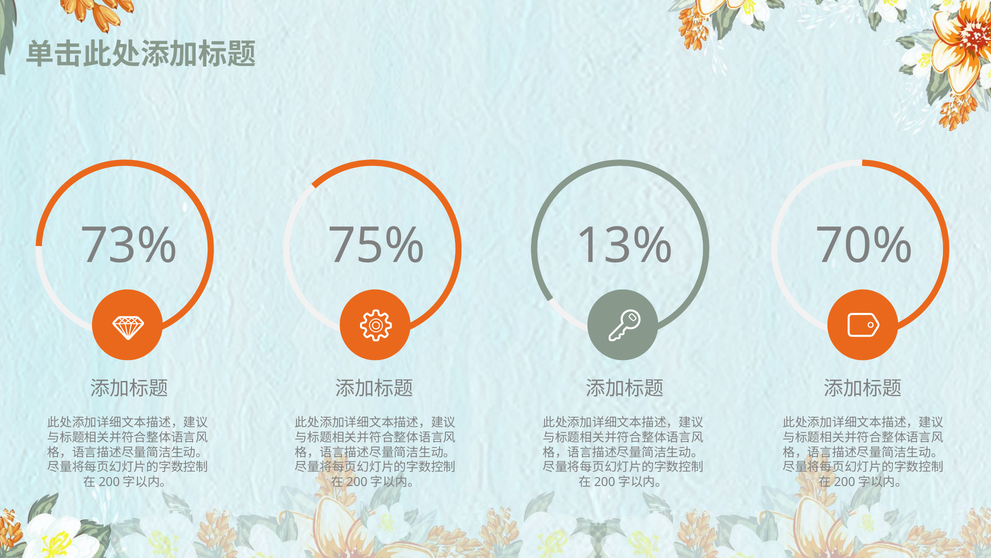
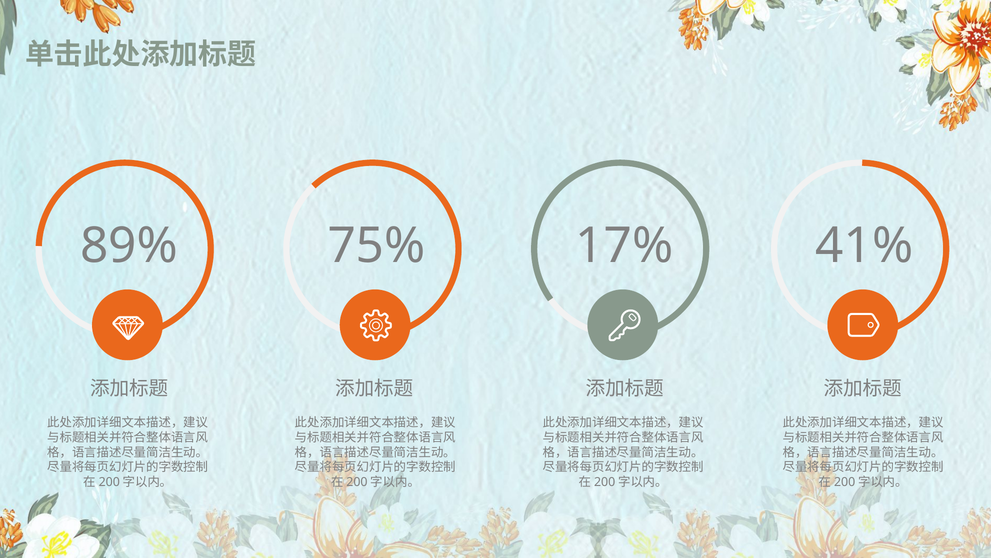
73%: 73% -> 89% (129, 246)
13%: 13% -> 17% (624, 246)
70%: 70% -> 41% (864, 246)
